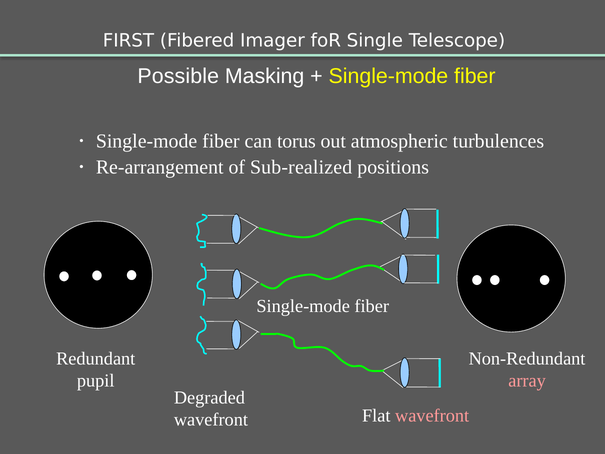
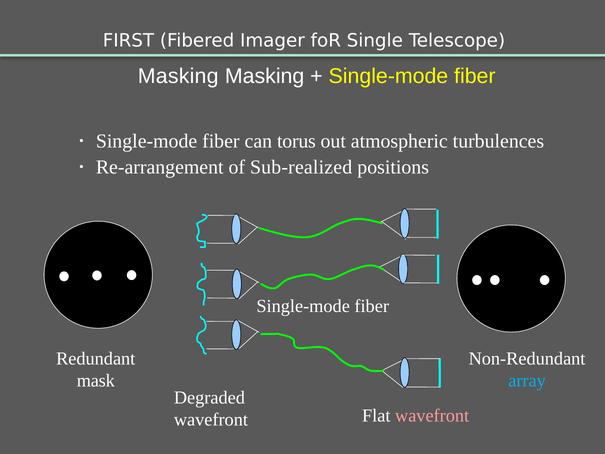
Possible: Possible -> Masking (178, 76)
pupil: pupil -> mask (96, 380)
array colour: pink -> light blue (527, 380)
